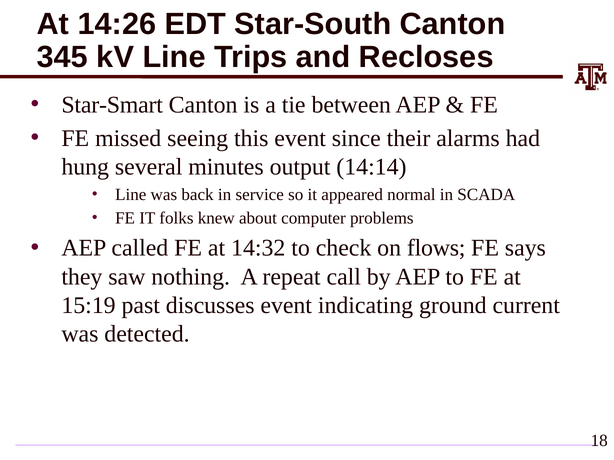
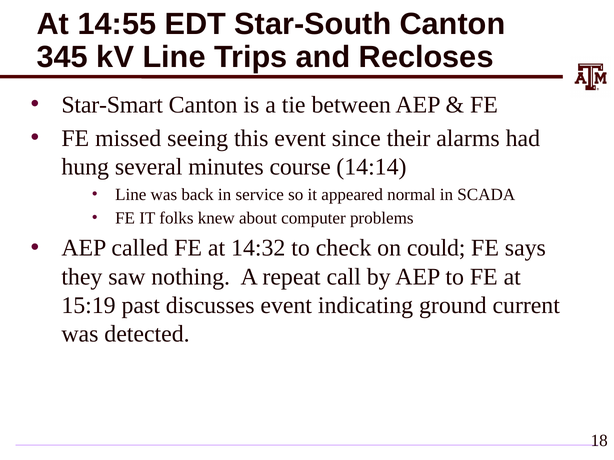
14:26: 14:26 -> 14:55 (117, 24)
output: output -> course (300, 167)
flows: flows -> could (436, 248)
